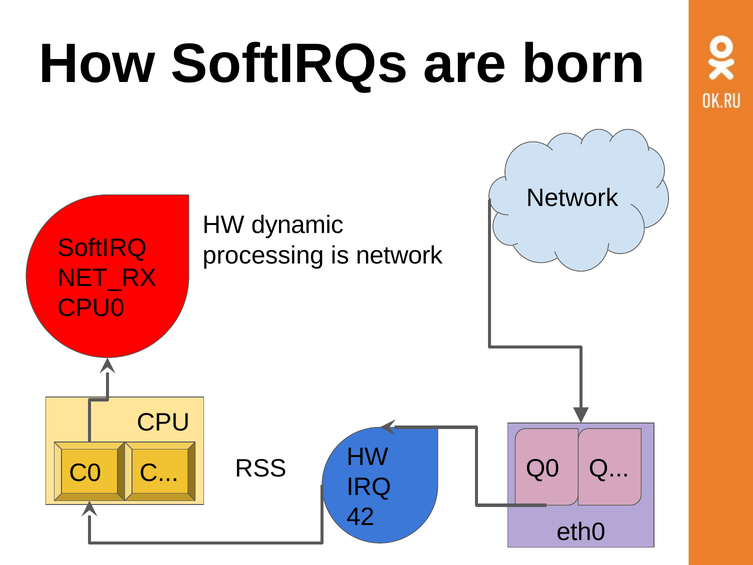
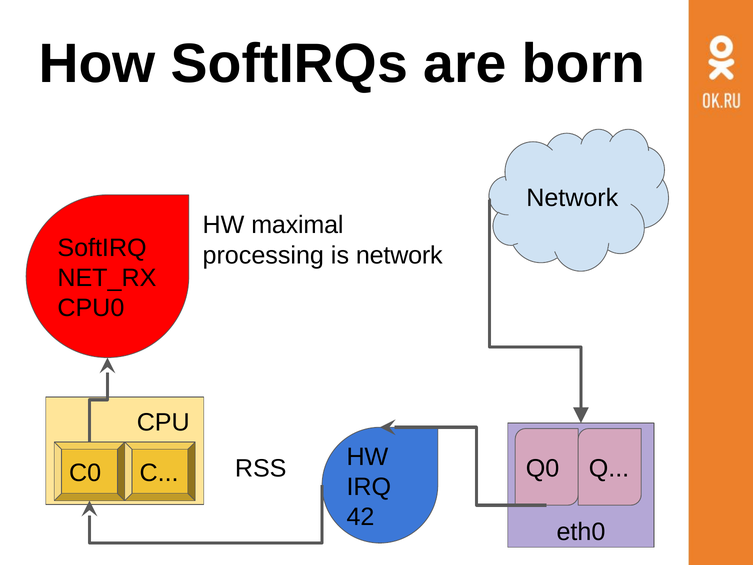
dynamic: dynamic -> maximal (297, 225)
